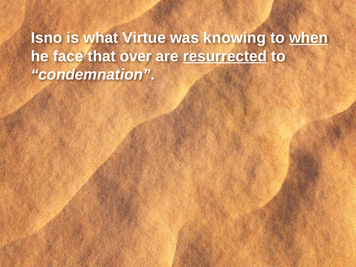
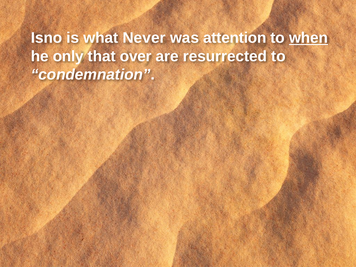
Virtue: Virtue -> Never (144, 38)
knowing: knowing -> attention (235, 38)
face: face -> only (68, 56)
resurrected underline: present -> none (225, 56)
